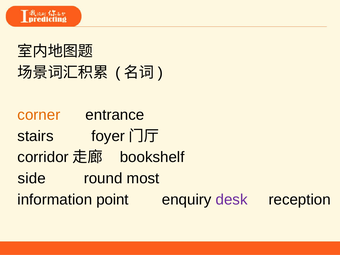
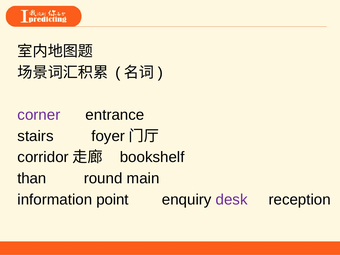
corner colour: orange -> purple (39, 115)
side: side -> than (32, 178)
most: most -> main (143, 178)
